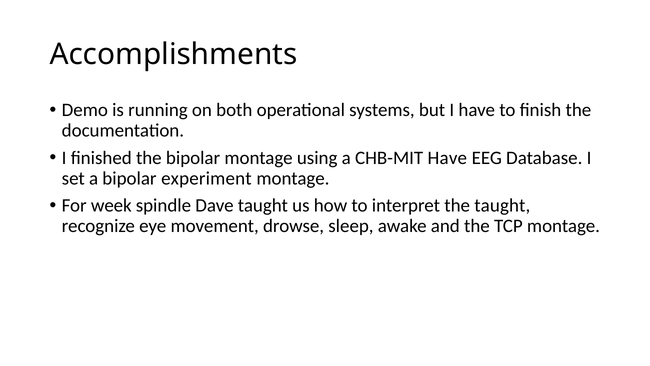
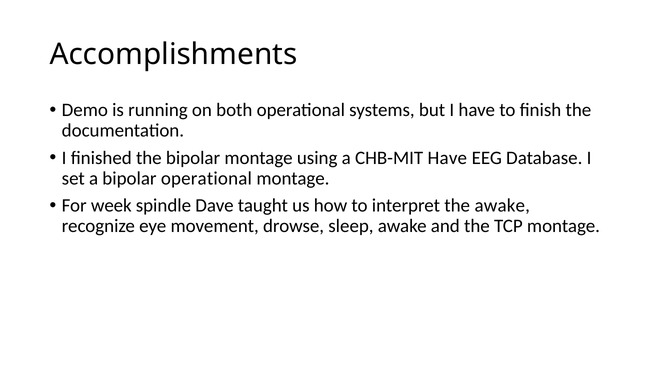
bipolar experiment: experiment -> operational (206, 178)
the taught: taught -> awake (502, 205)
